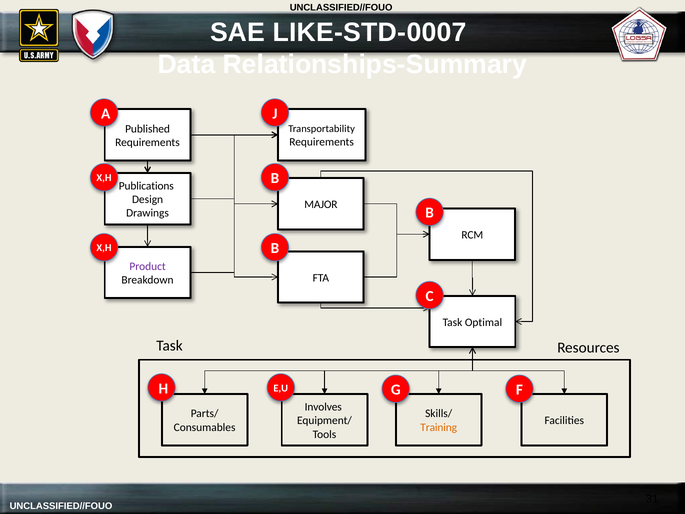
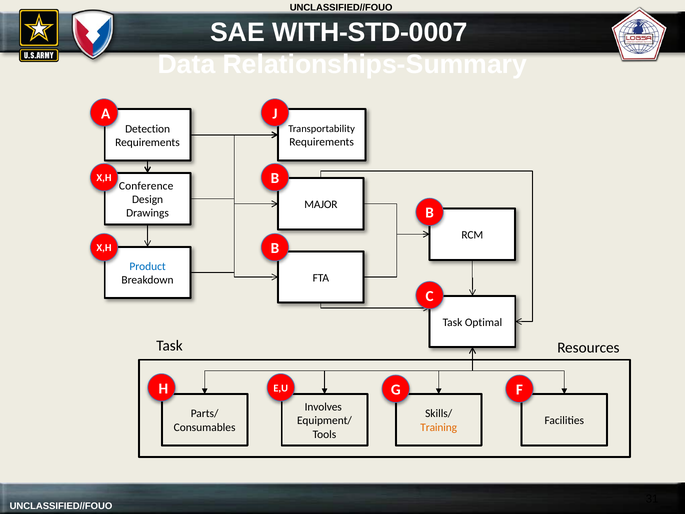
LIKE-STD-0007: LIKE-STD-0007 -> WITH-STD-0007 (370, 33)
Published: Published -> Detection (148, 129)
Publications: Publications -> Conference (146, 186)
Product colour: purple -> blue (148, 266)
